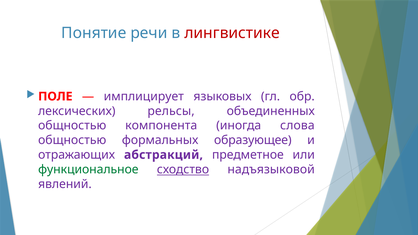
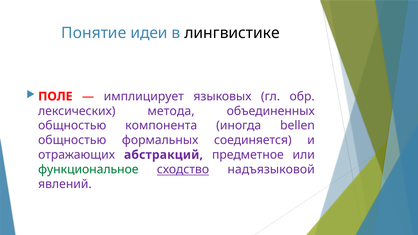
речи: речи -> идеи (149, 33)
лингвистике colour: red -> black (232, 33)
рельсы: рельсы -> метода (171, 111)
слова: слова -> bellen (298, 126)
образующее: образующее -> соединяется (253, 140)
